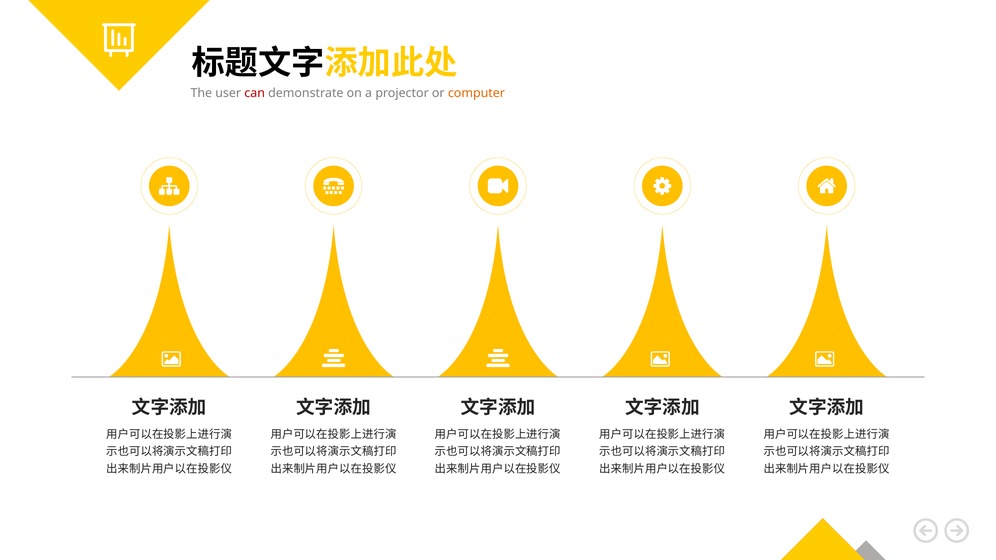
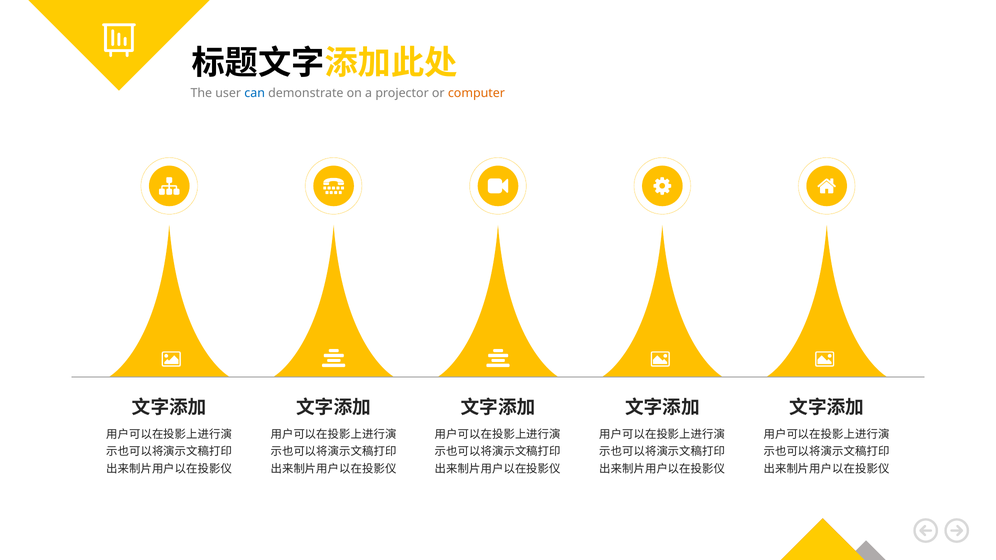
can colour: red -> blue (255, 93)
